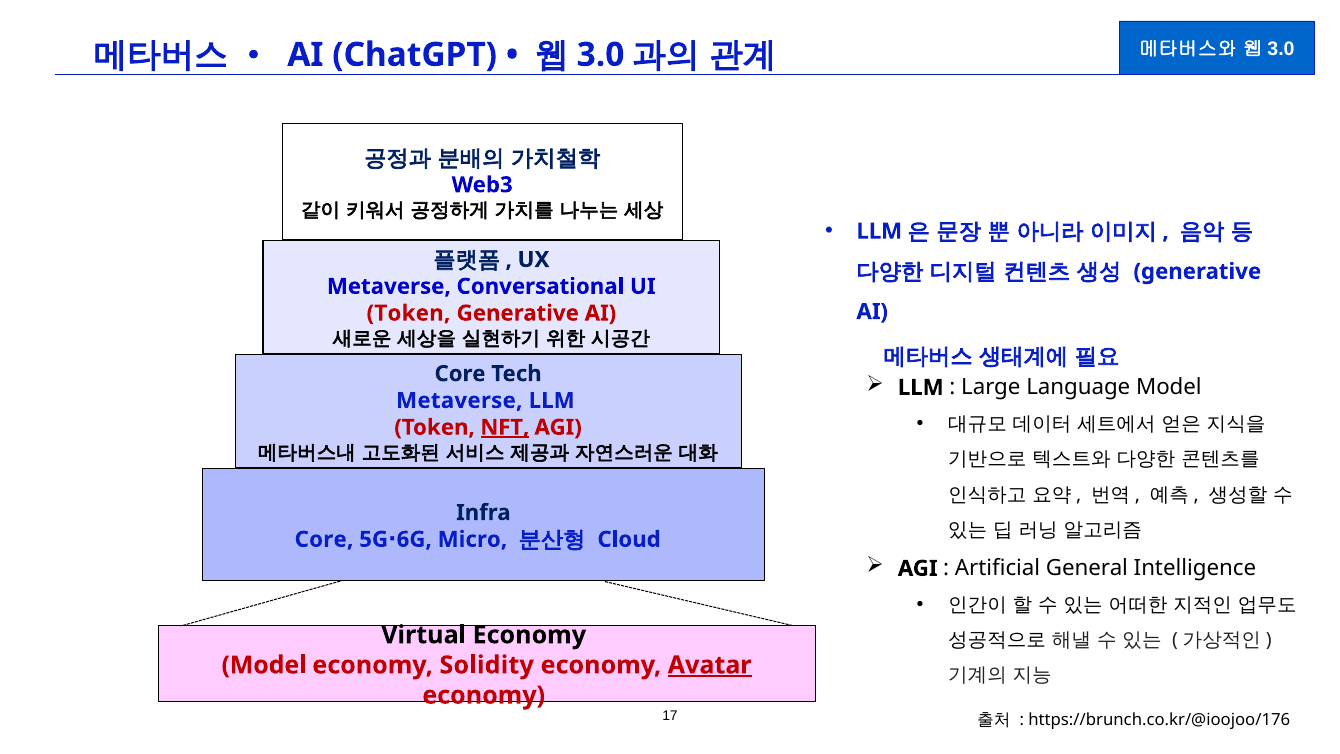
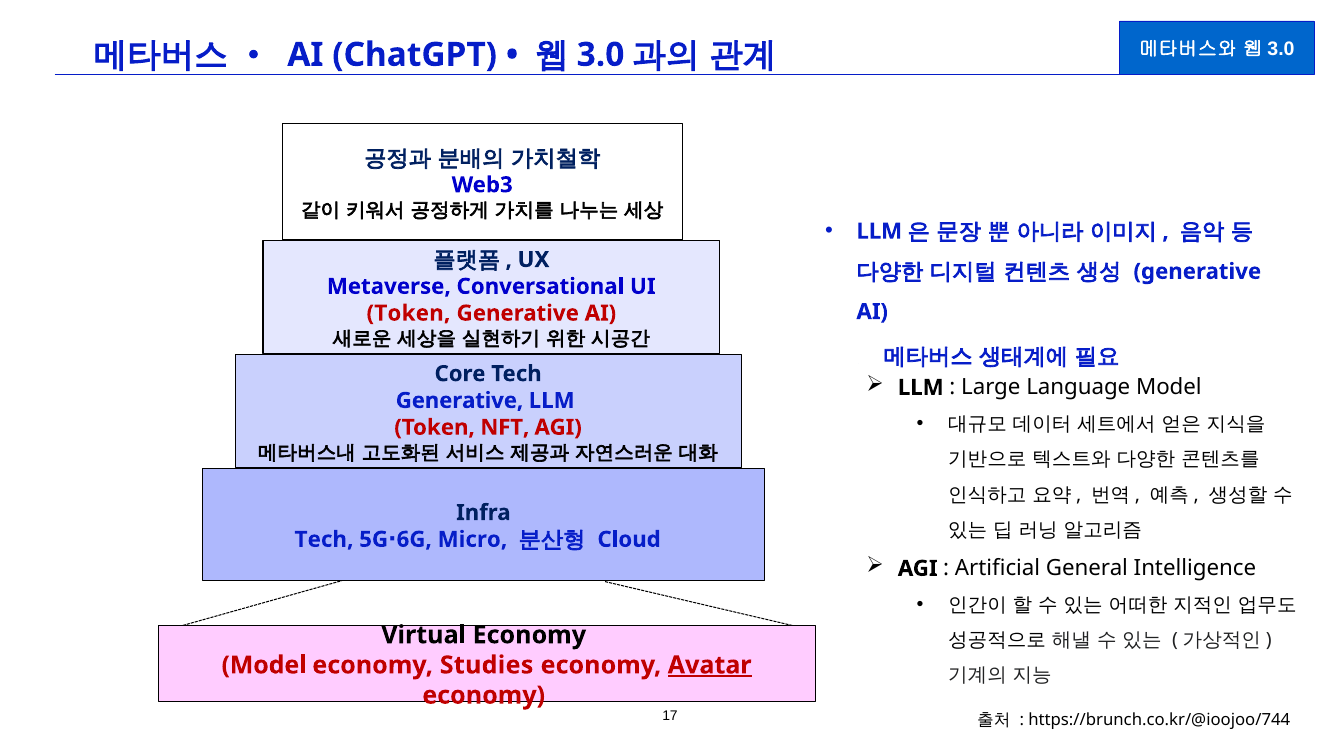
Metaverse: Metaverse -> Generative (459, 400)
NFT underline: present -> none (505, 427)
Core: Core -> Tech (324, 539)
Solidity: Solidity -> Studies (487, 665)
https://brunch.co.kr/@ioojoo/176: https://brunch.co.kr/@ioojoo/176 -> https://brunch.co.kr/@ioojoo/744 (1159, 720)
